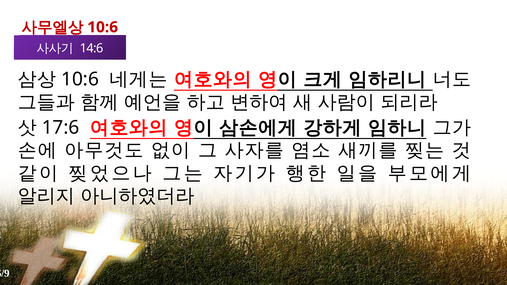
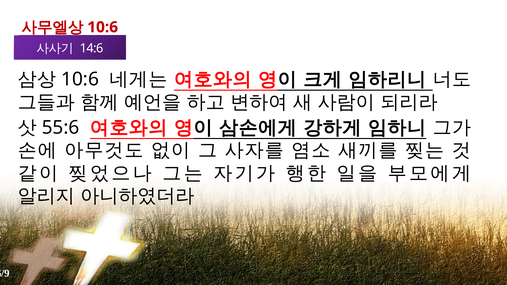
17:6: 17:6 -> 55:6 (61, 128)
